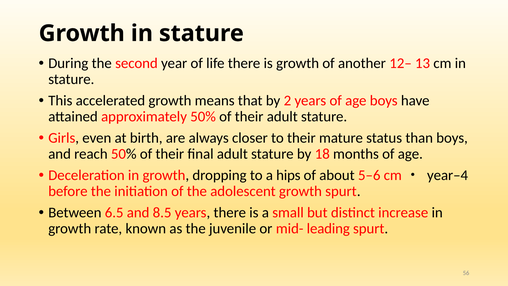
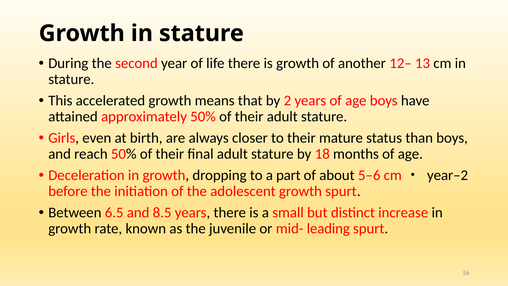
hips: hips -> part (288, 175)
year–4: year–4 -> year–2 (448, 175)
